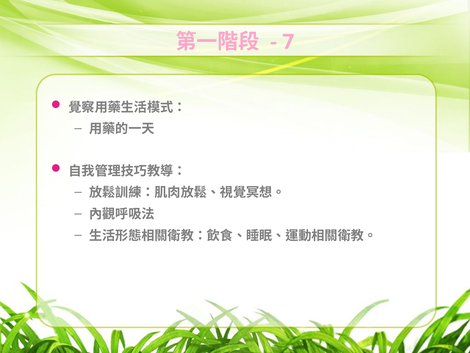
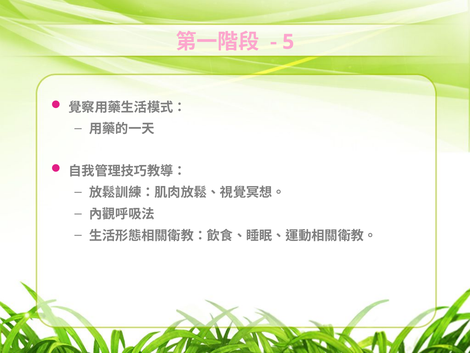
7: 7 -> 5 (288, 42)
